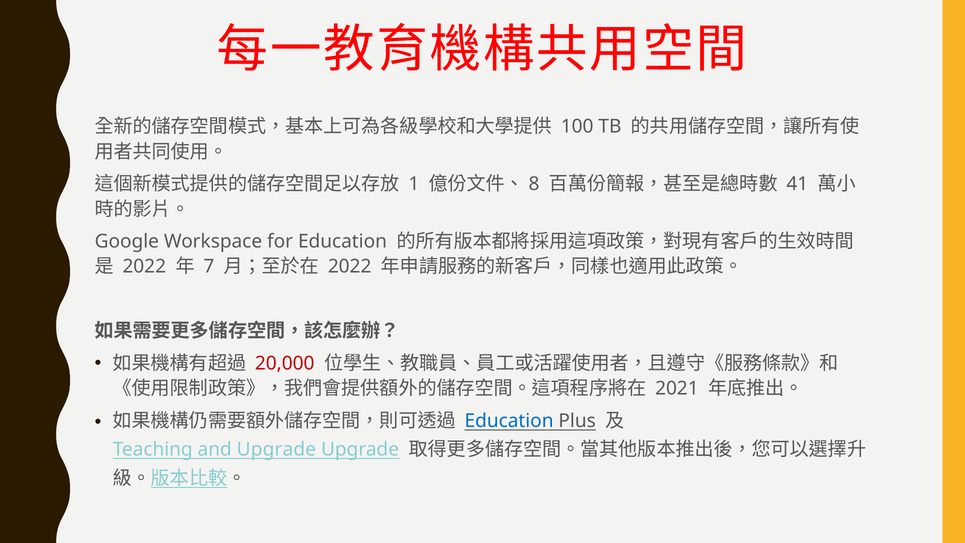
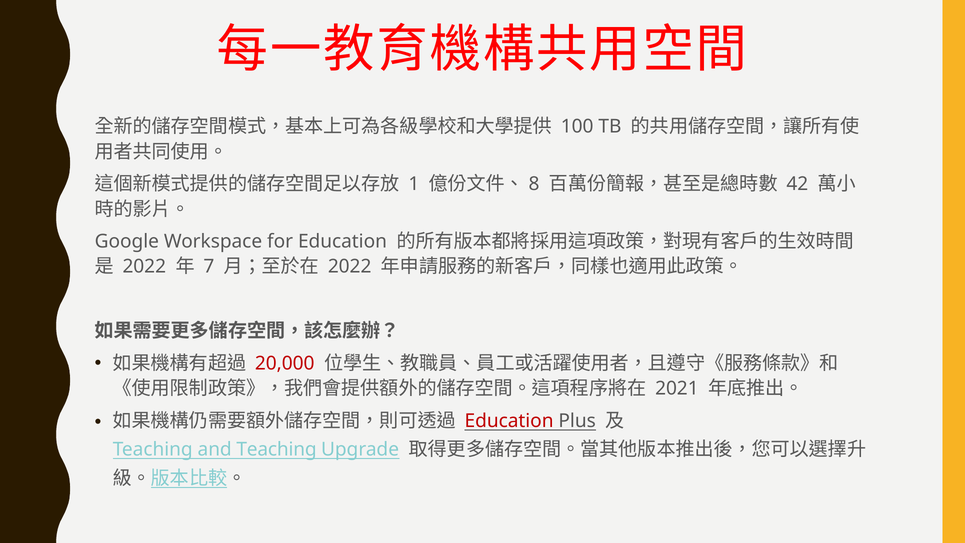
41: 41 -> 42 (797, 184)
Education colour: blue -> red (509, 421)
and Upgrade: Upgrade -> Teaching (277, 450)
